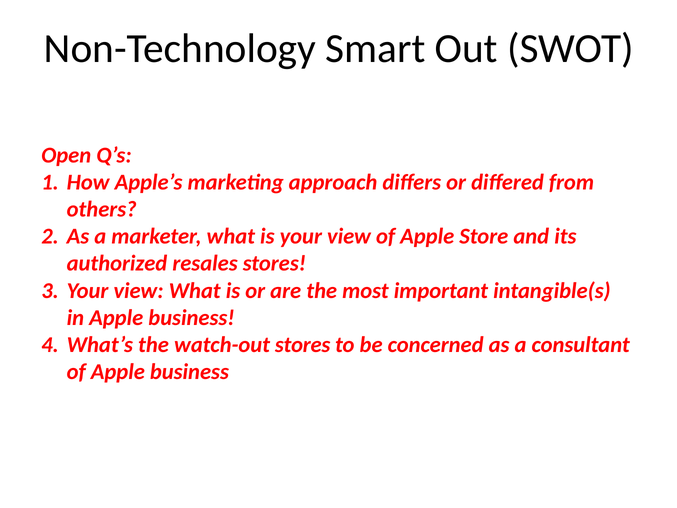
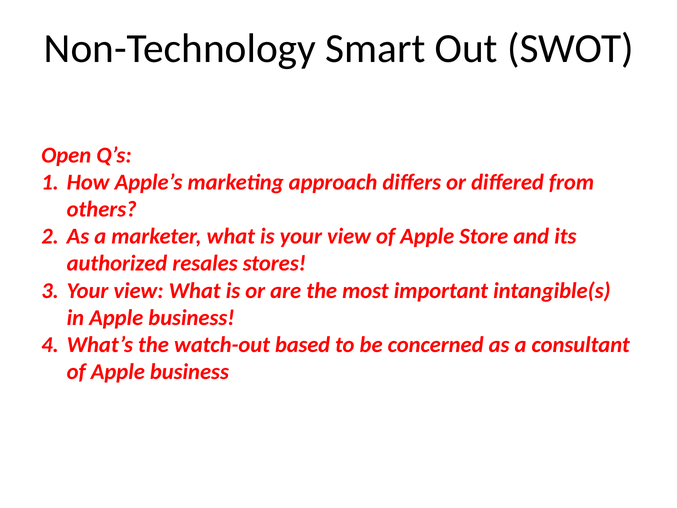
watch-out stores: stores -> based (303, 345)
